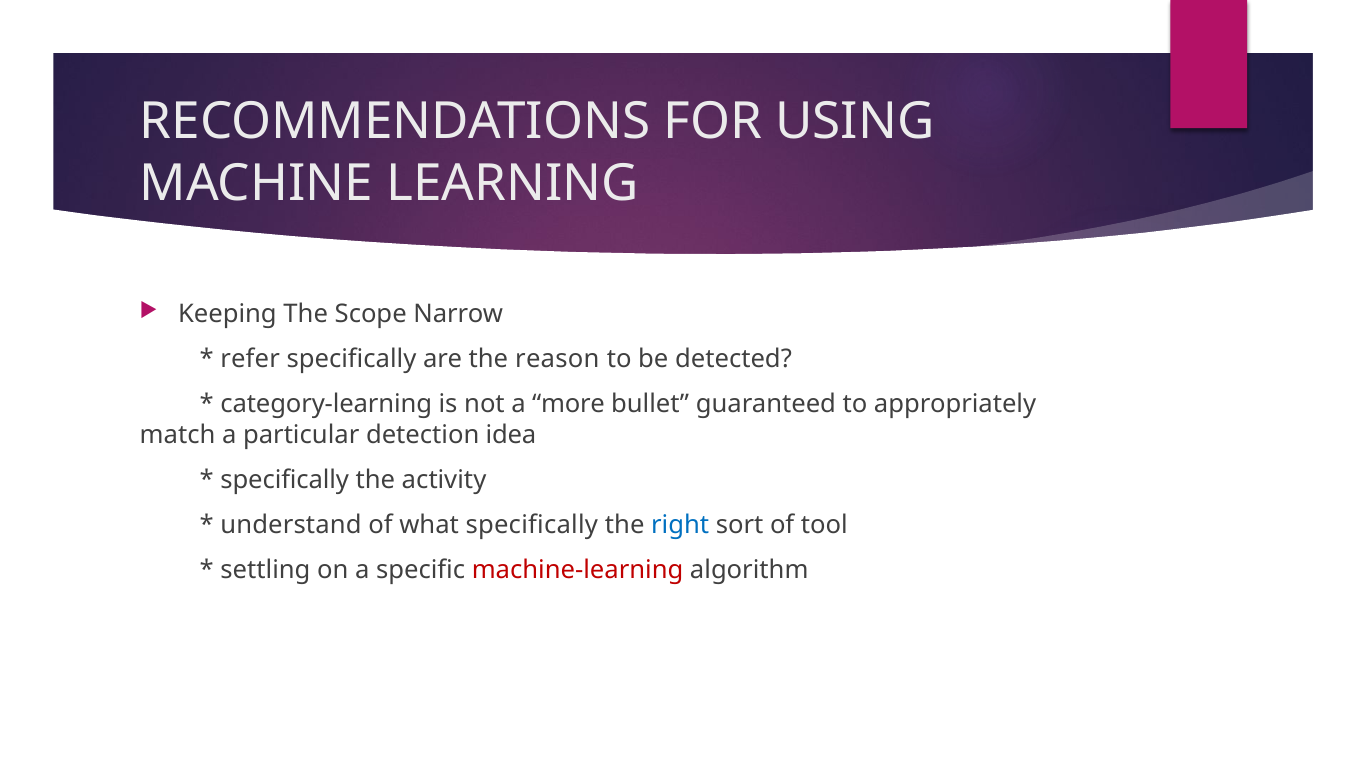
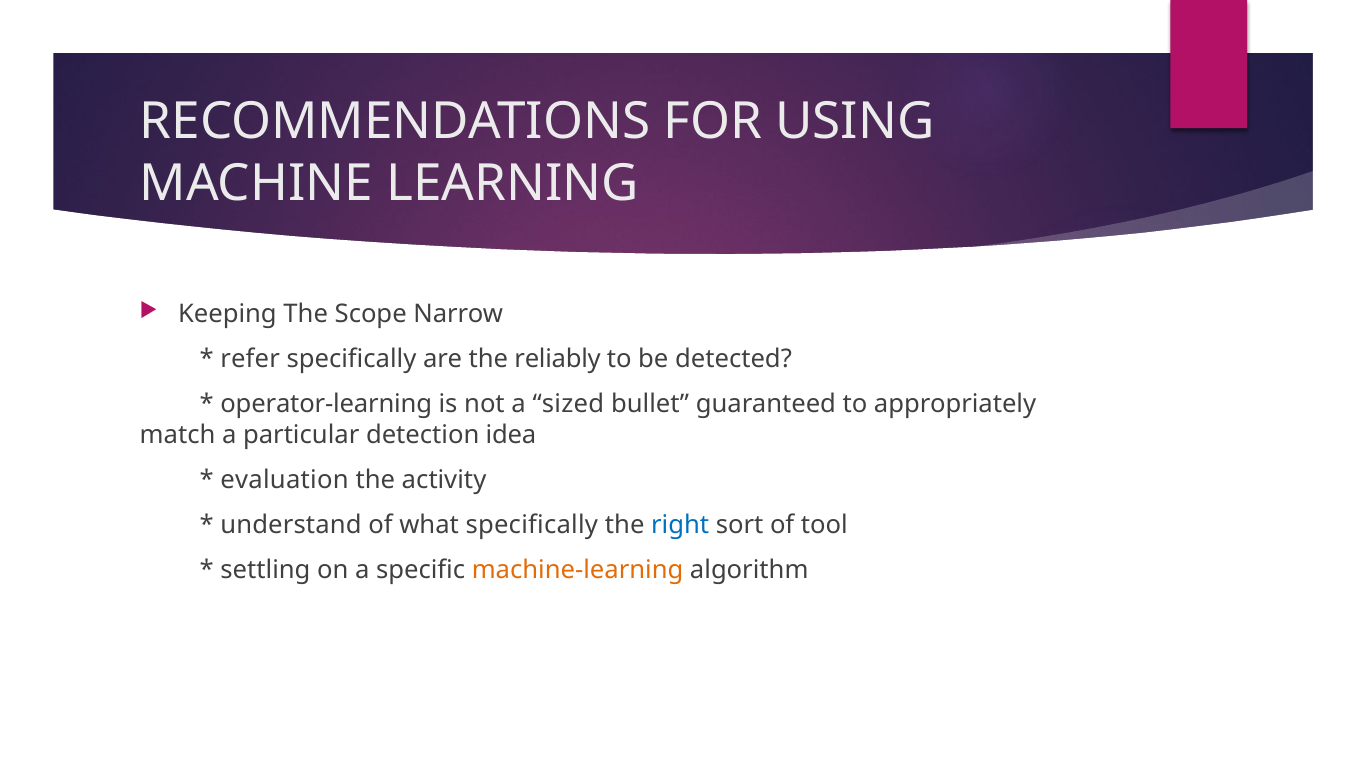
reason: reason -> reliably (558, 359)
category-learning: category-learning -> operator-learning (326, 404)
more: more -> sized (568, 404)
specifically: specifically -> evaluation (285, 480)
machine-learning colour: red -> orange (578, 570)
